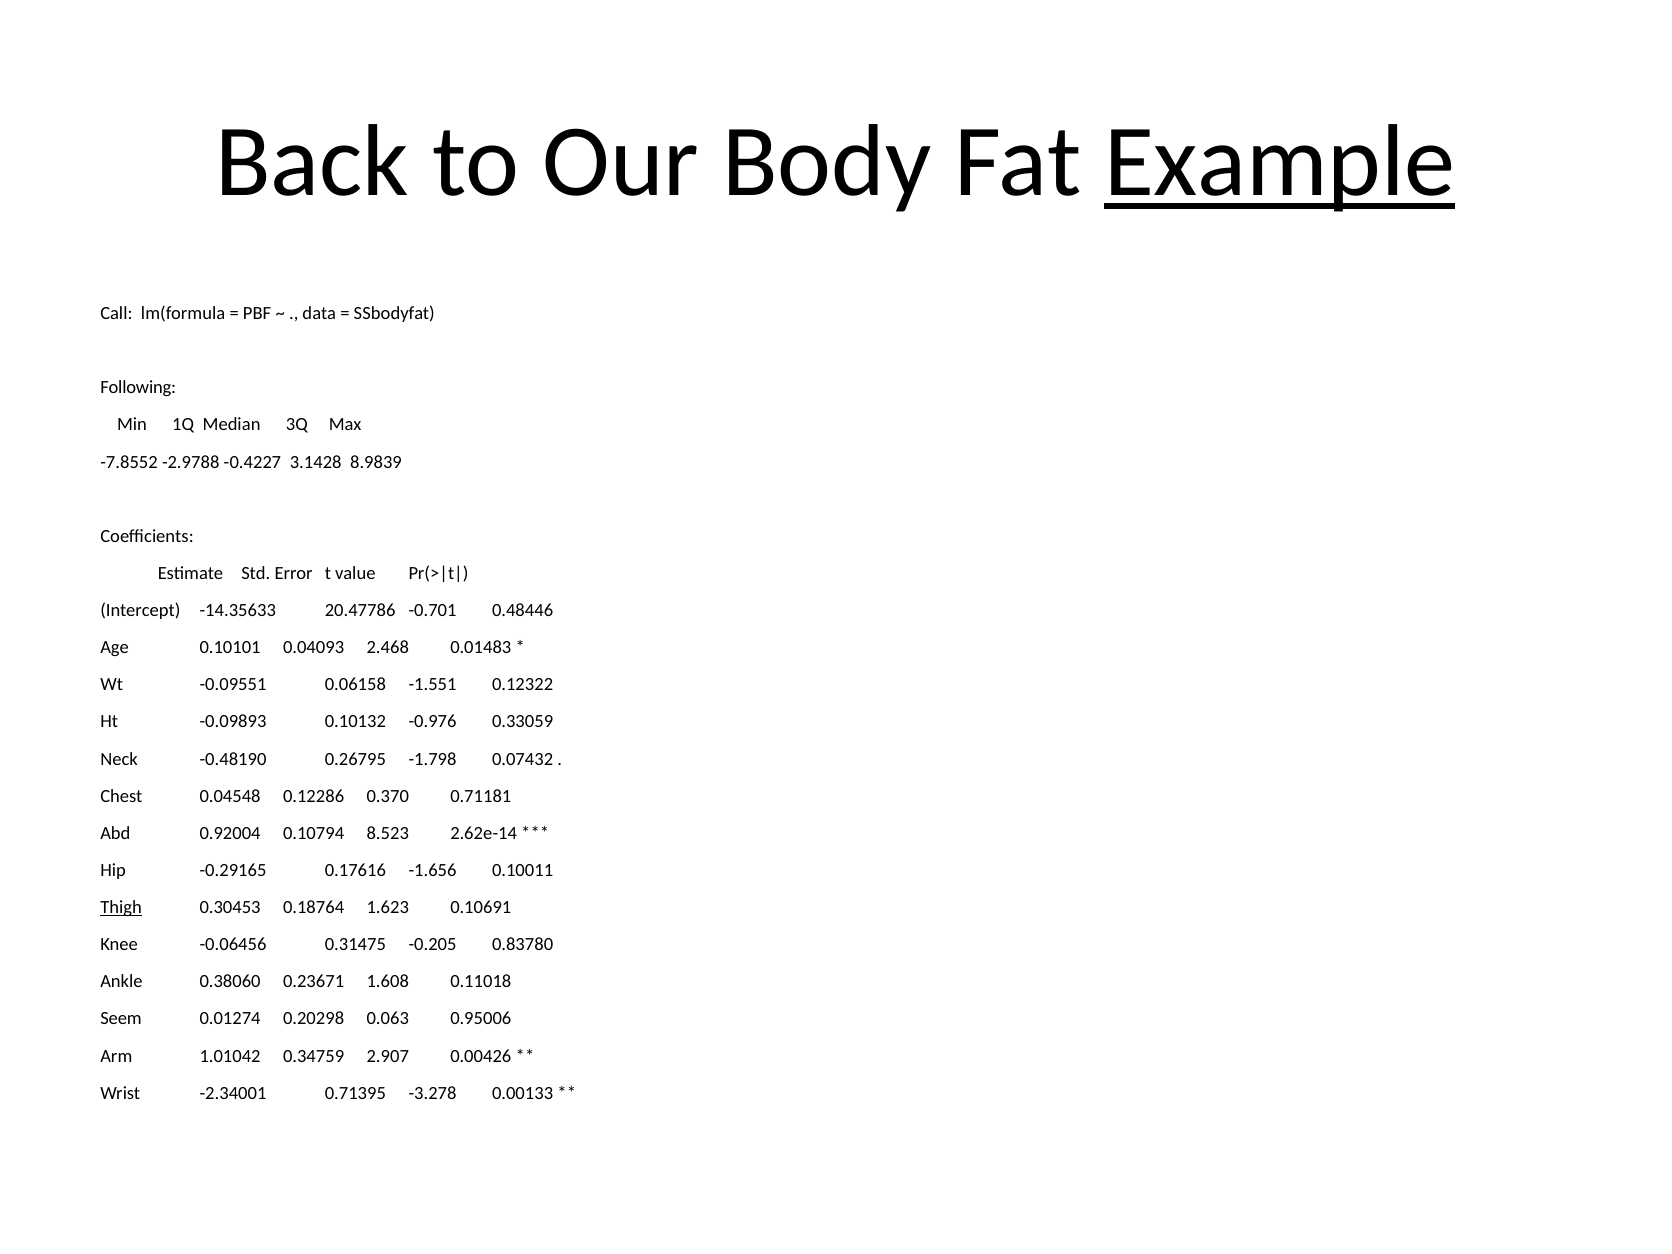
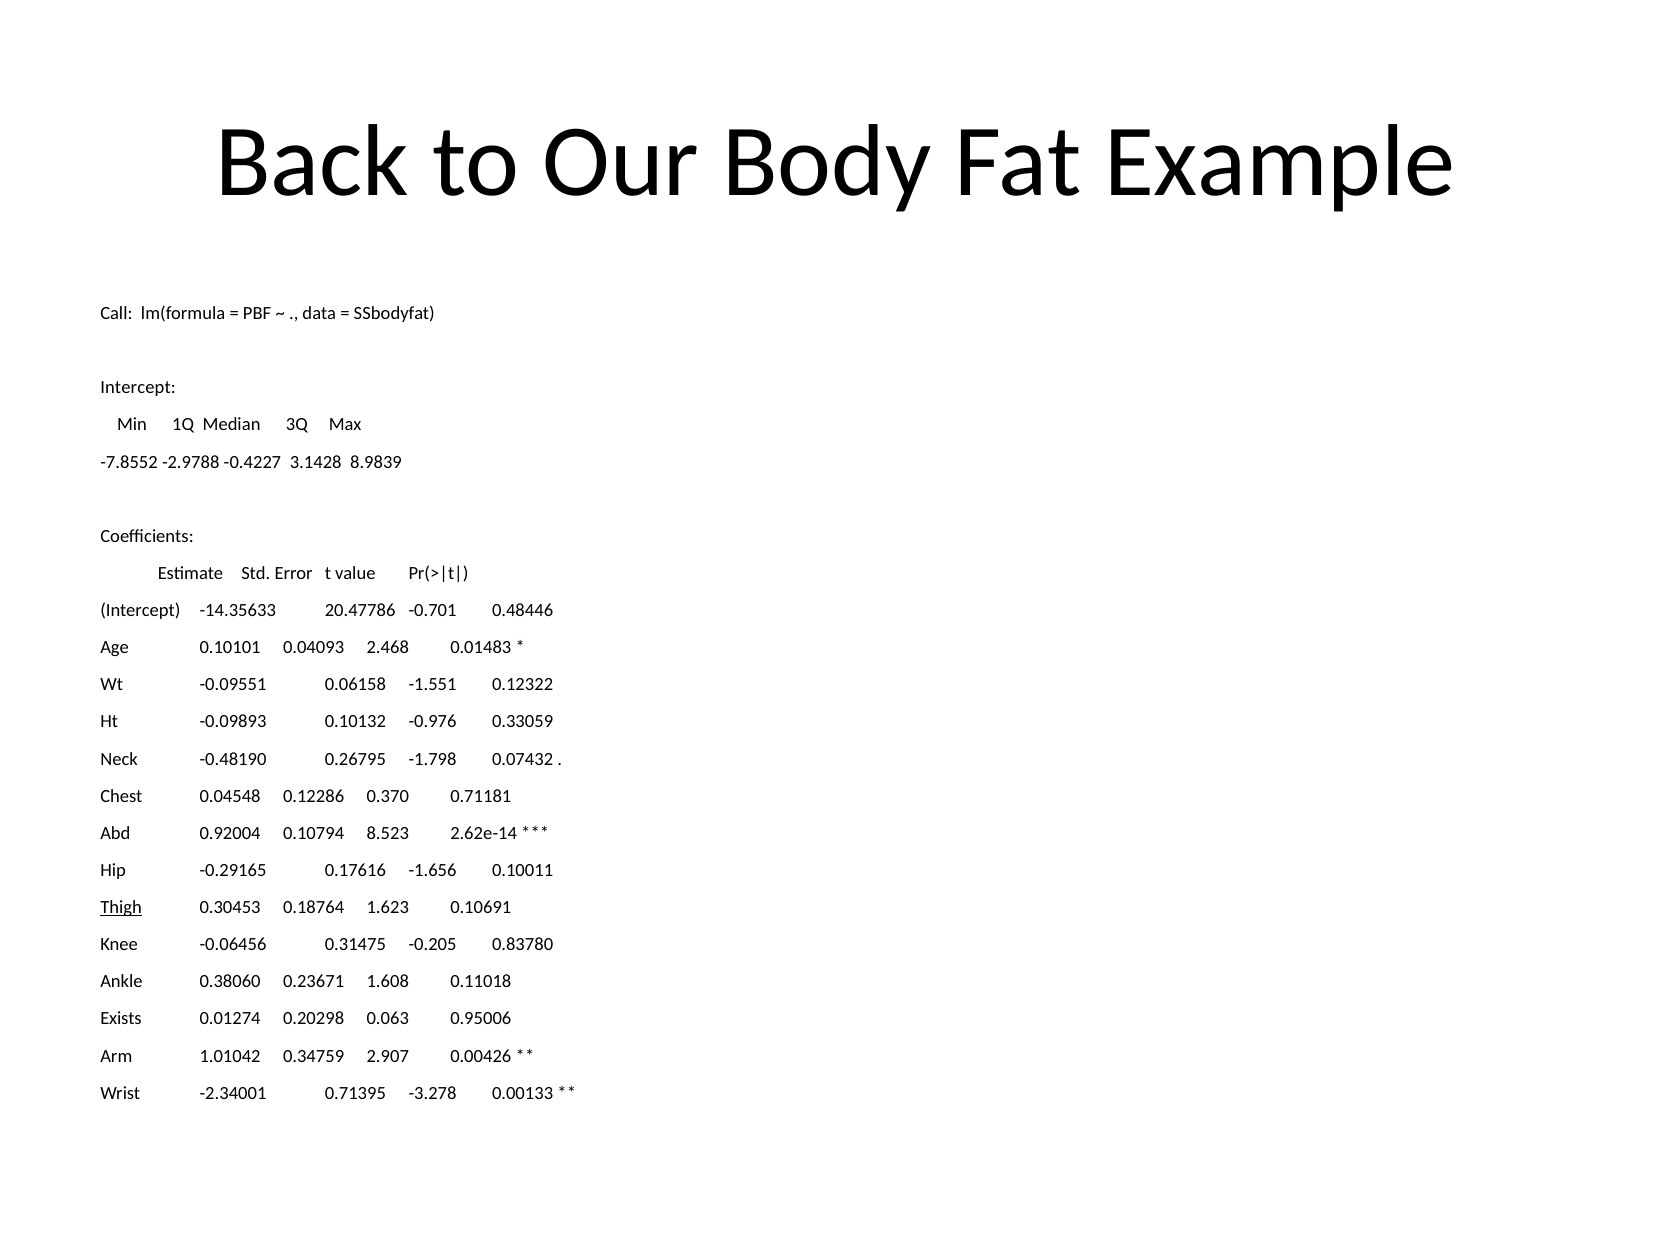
Example underline: present -> none (1280, 162)
Following: Following -> Intercept (138, 388)
Seem: Seem -> Exists (121, 1019)
